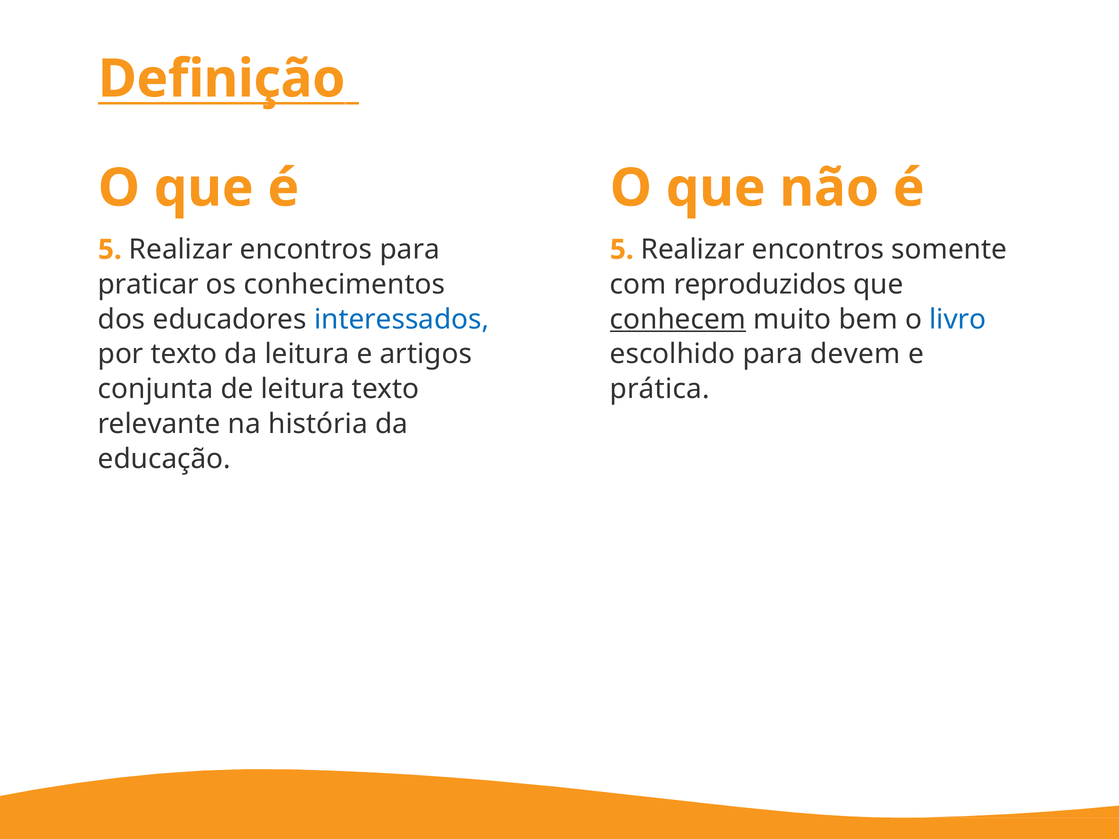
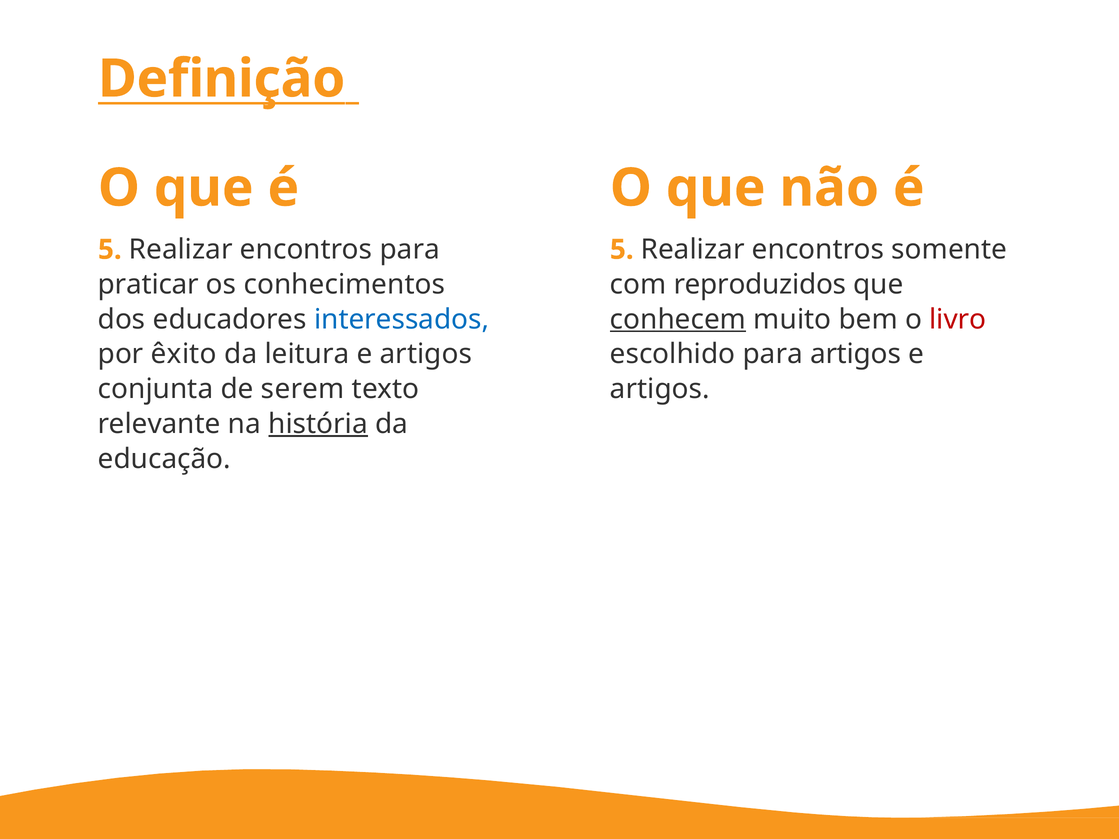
livro colour: blue -> red (958, 319)
por texto: texto -> êxito (184, 354)
para devem: devem -> artigos (856, 354)
de leitura: leitura -> serem (303, 389)
prática: prática -> artigos (660, 389)
história underline: none -> present (318, 424)
